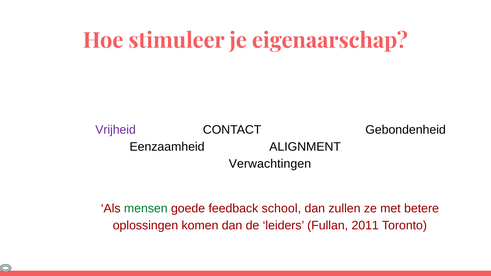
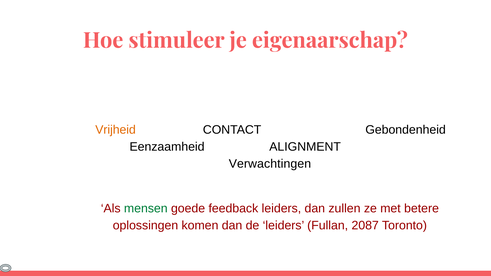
Vrijheid colour: purple -> orange (116, 130)
feedback school: school -> leiders (281, 209)
2011: 2011 -> 2087 (365, 226)
